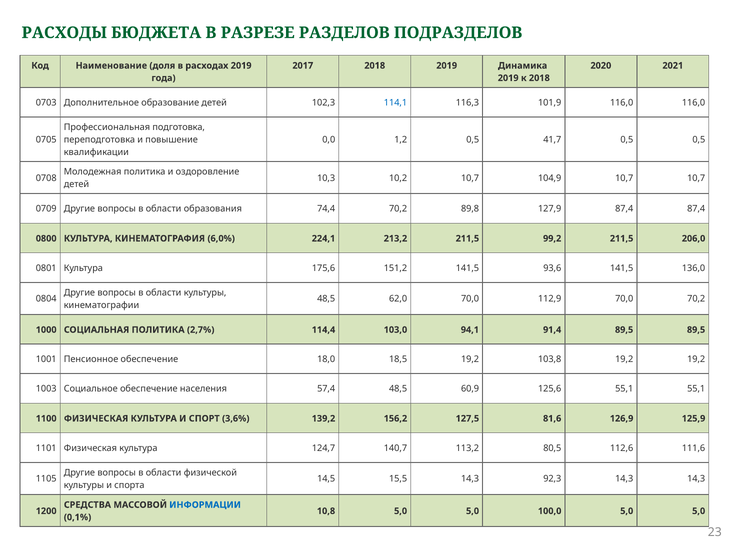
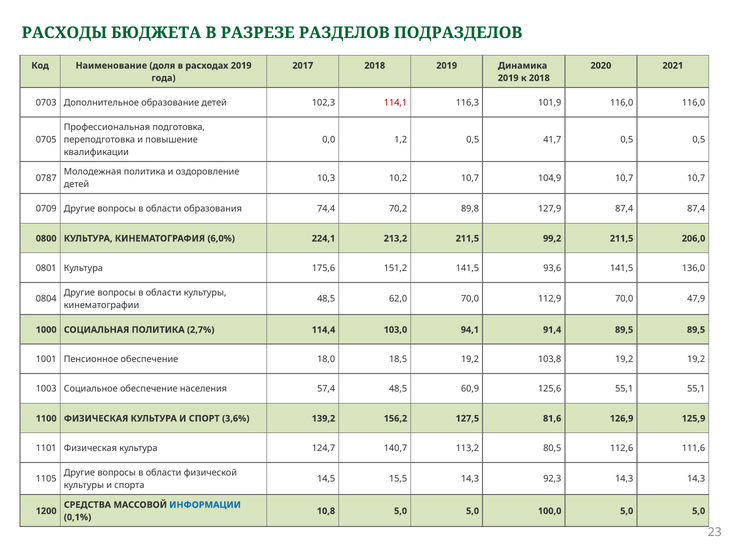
114,1 colour: blue -> red (395, 103)
0708: 0708 -> 0787 (46, 178)
70,0 70,2: 70,2 -> 47,9 (696, 299)
